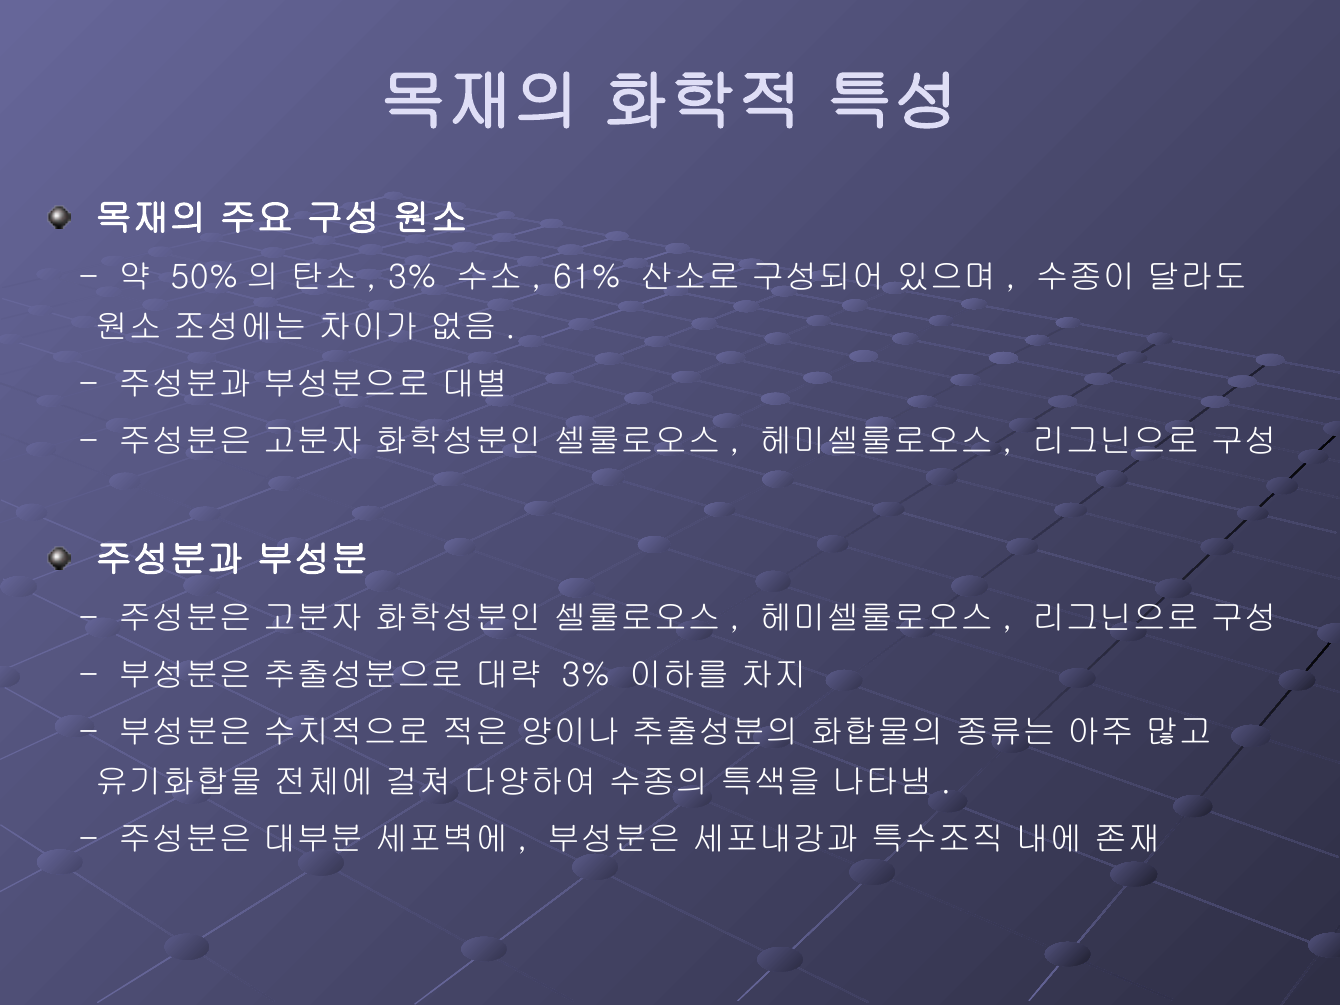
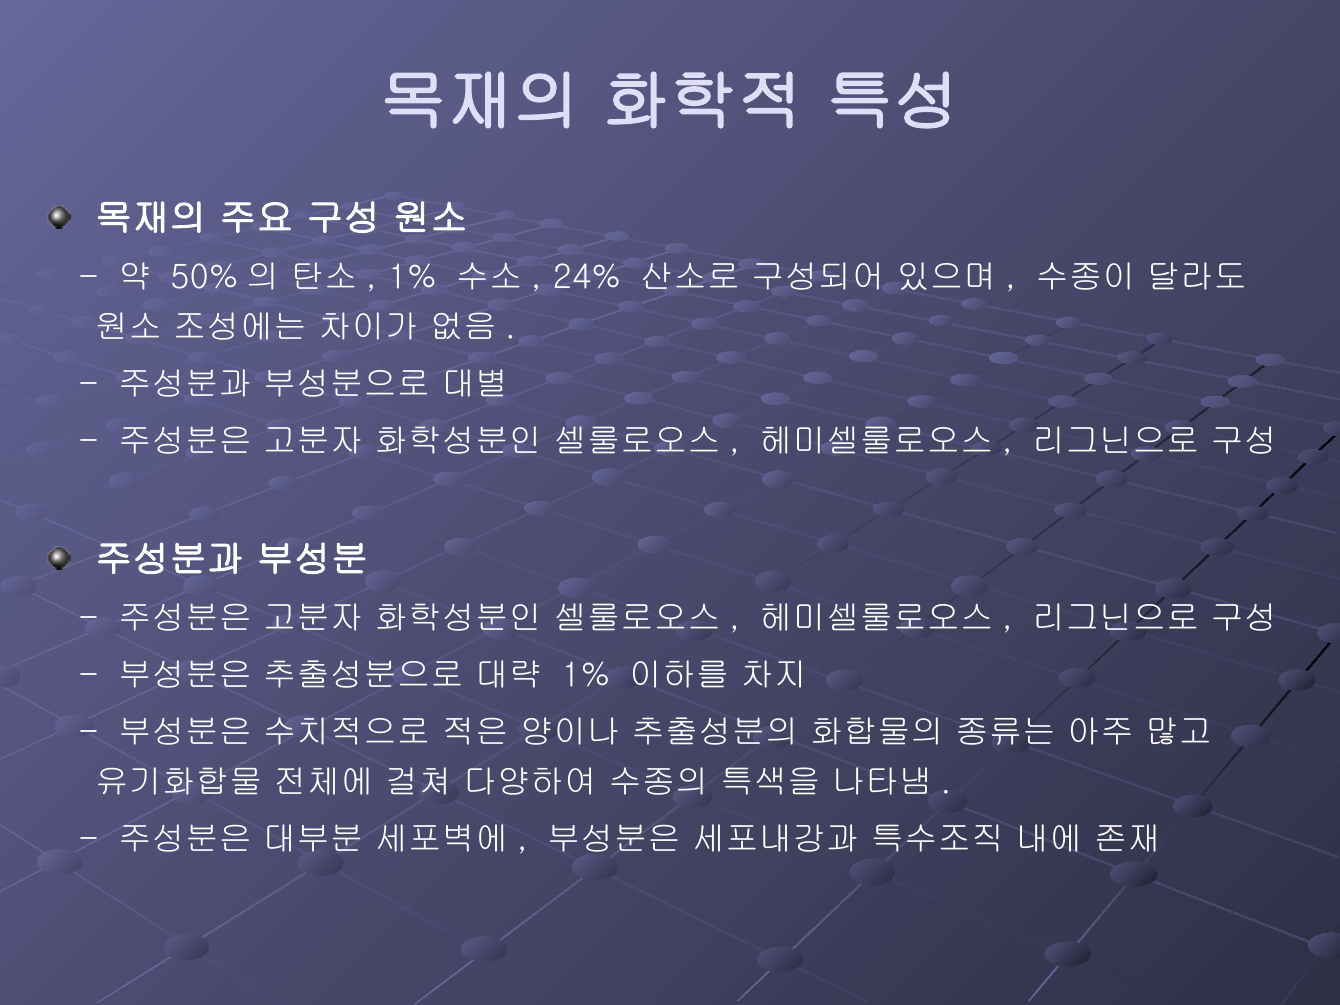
3%: 3% -> 1% (412, 277)
61%: 61% -> 24% (587, 277)
3%: 3% -> 1% (586, 675)
